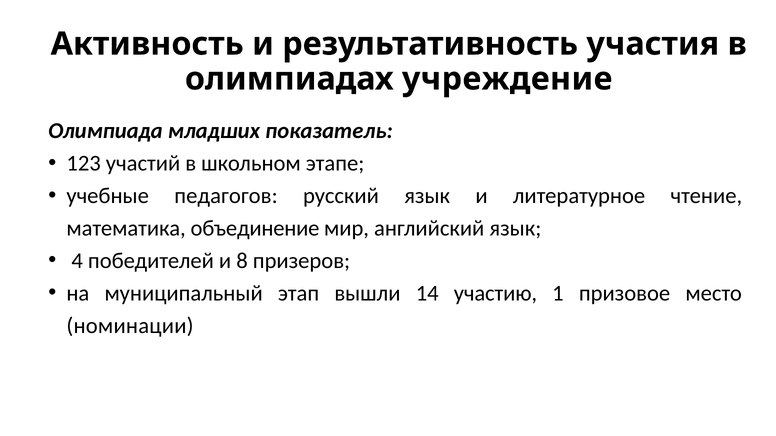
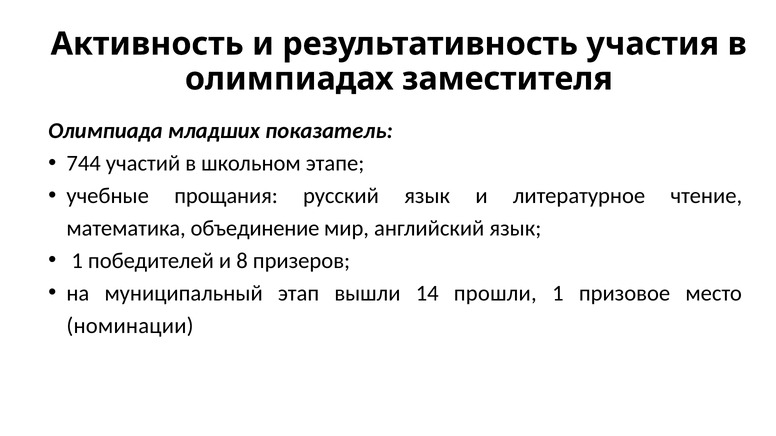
учреждение: учреждение -> заместителя (507, 79)
123: 123 -> 744 (84, 163)
педагогов: педагогов -> прощания (226, 196)
4: 4 -> 1 (77, 261)
участию: участию -> прошли (495, 294)
